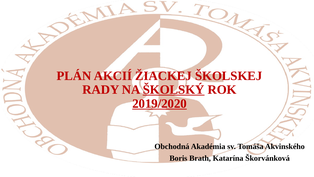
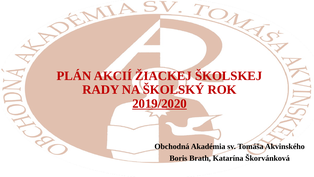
ŠKOLSKÝ underline: present -> none (174, 90)
